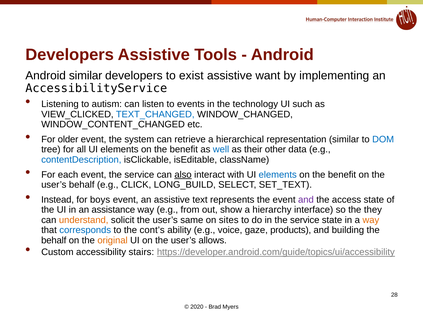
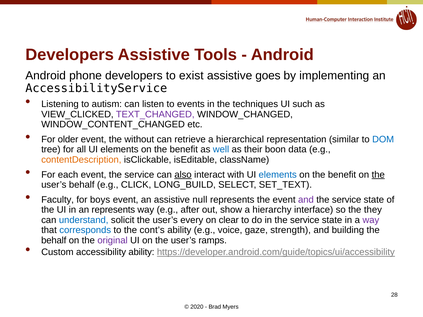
Android similar: similar -> phone (86, 76)
want: want -> goes (268, 76)
technology: technology -> techniques (255, 104)
TEXT_CHANGED colour: blue -> purple (155, 114)
system: system -> without (139, 139)
other: other -> boon (275, 150)
contentDescription colour: blue -> orange (81, 160)
the underline: none -> present (378, 175)
Instead: Instead -> Faculty (58, 200)
text: text -> null (200, 200)
access: access -> service (347, 200)
an assistance: assistance -> represents (113, 210)
from: from -> after (190, 210)
understand colour: orange -> blue (84, 220)
same: same -> every (192, 220)
sites: sites -> clear (229, 220)
way colour: orange -> purple (371, 220)
products: products -> strength (291, 230)
original colour: orange -> purple (113, 240)
allows: allows -> ramps (213, 240)
accessibility stairs: stairs -> ability (141, 252)
